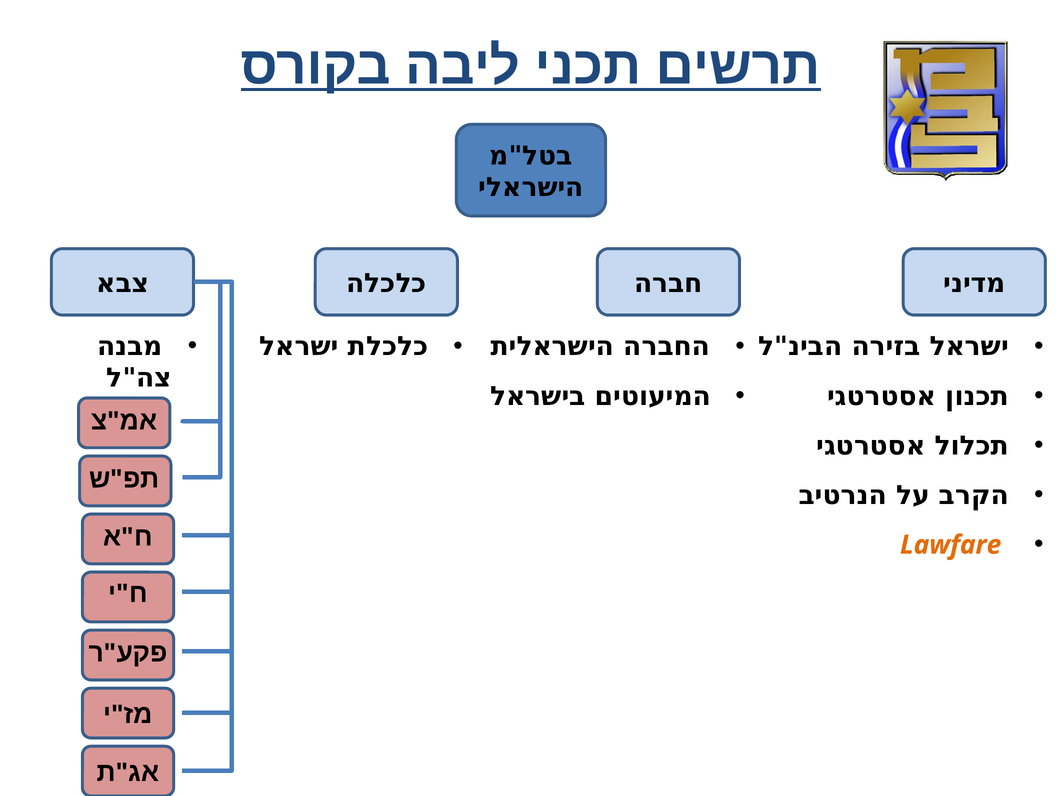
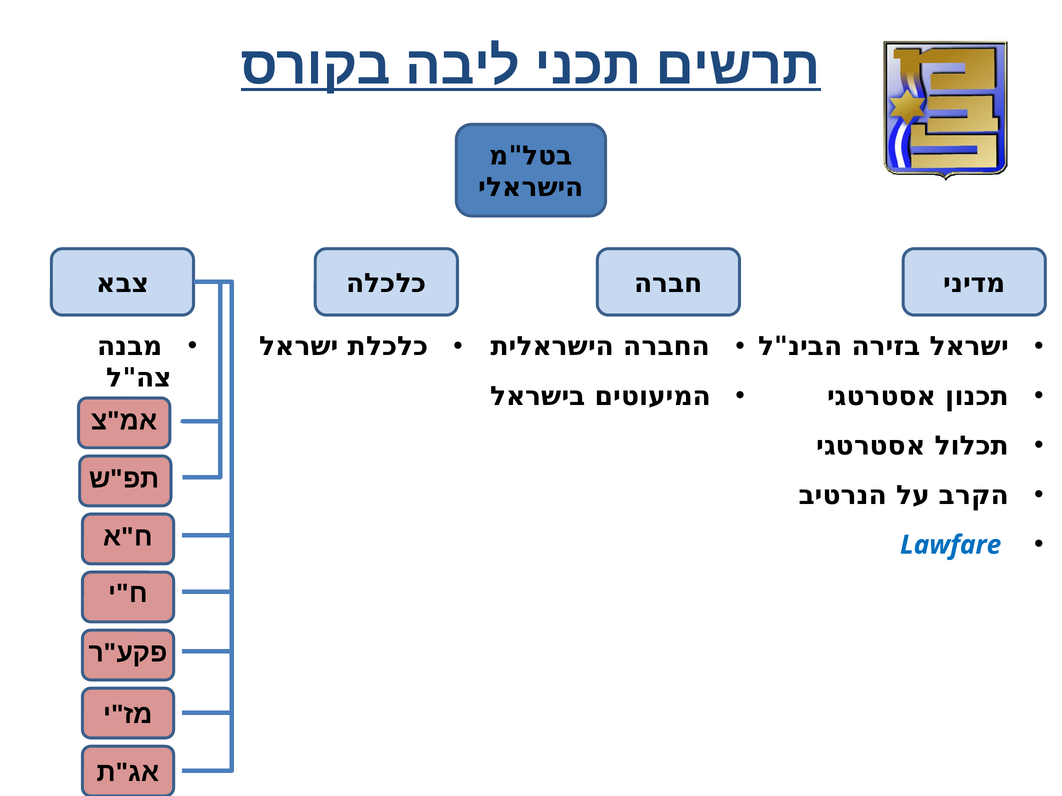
Lawfare colour: orange -> blue (951, 545)
